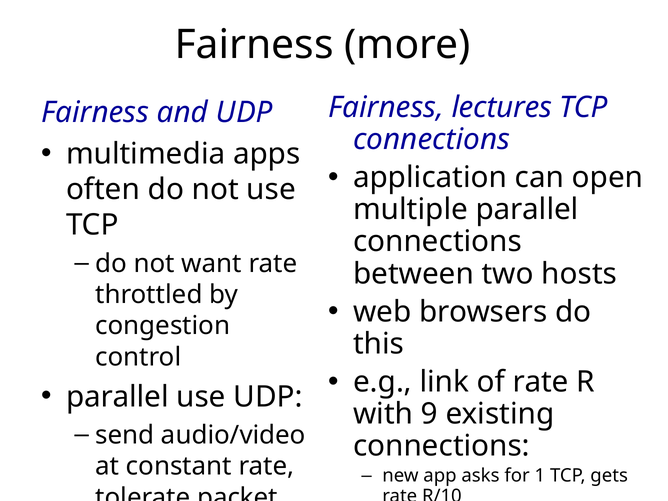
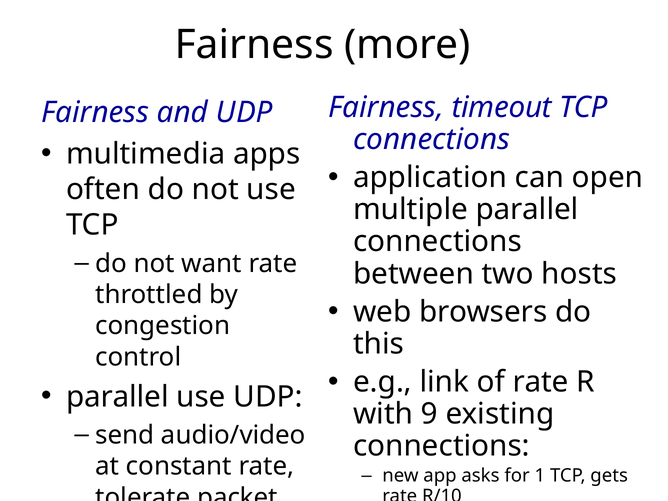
lectures: lectures -> timeout (502, 107)
